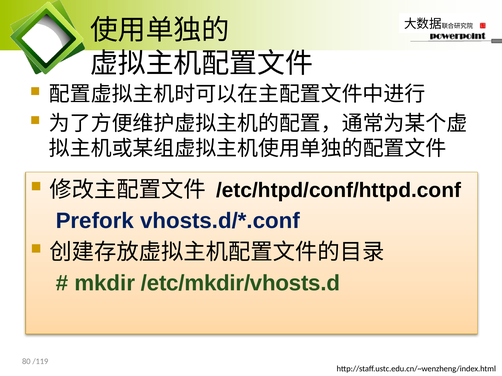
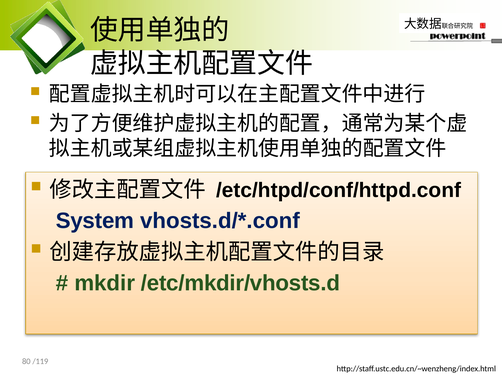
Prefork: Prefork -> System (95, 221)
